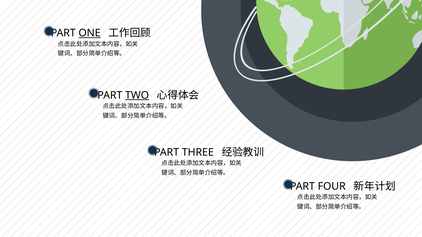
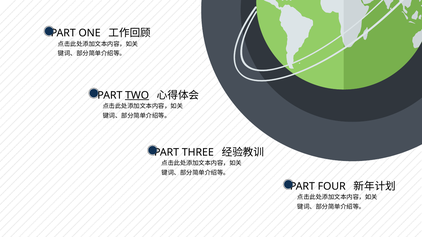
ONE underline: present -> none (90, 33)
